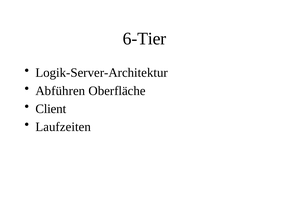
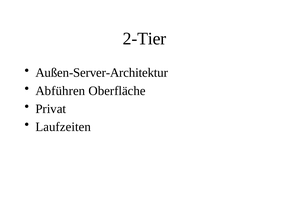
6-Tier: 6-Tier -> 2-Tier (144, 39)
Logik-Server-Architektur: Logik-Server-Architektur -> Außen-Server-Architektur (102, 73)
Client: Client -> Privat (51, 109)
